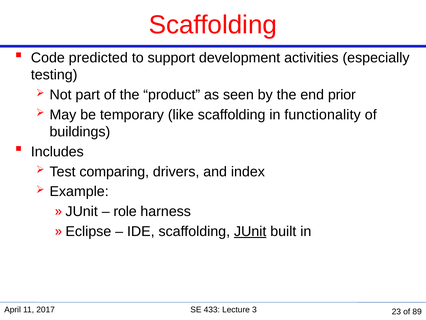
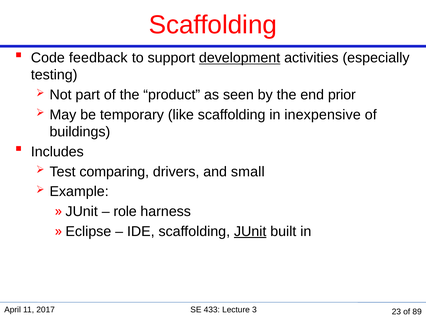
predicted: predicted -> feedback (98, 58)
development underline: none -> present (240, 58)
functionality: functionality -> inexpensive (323, 115)
index: index -> small (248, 171)
